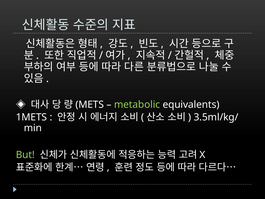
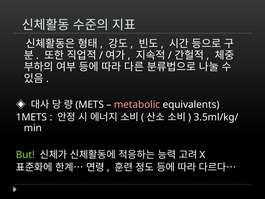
metabolic colour: light green -> pink (137, 104)
